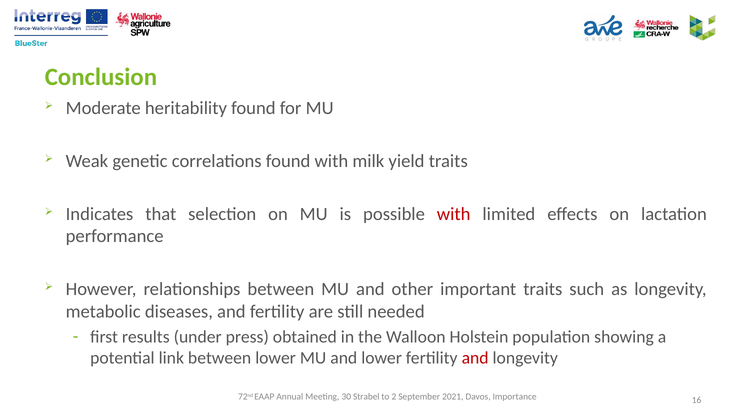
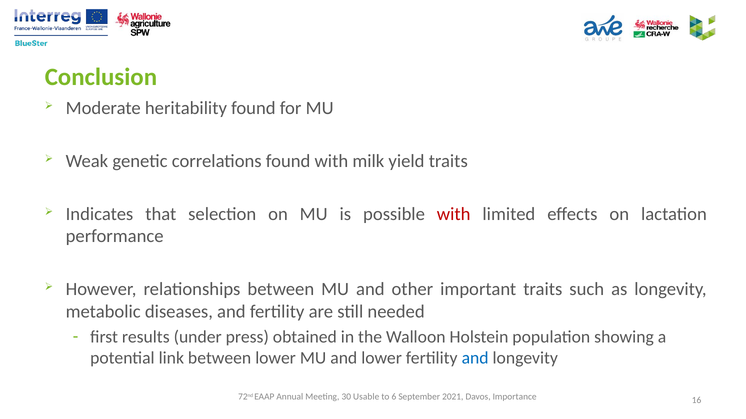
and colour: red -> blue (475, 359)
Strabel: Strabel -> Usable (366, 398)
2: 2 -> 6 (394, 398)
